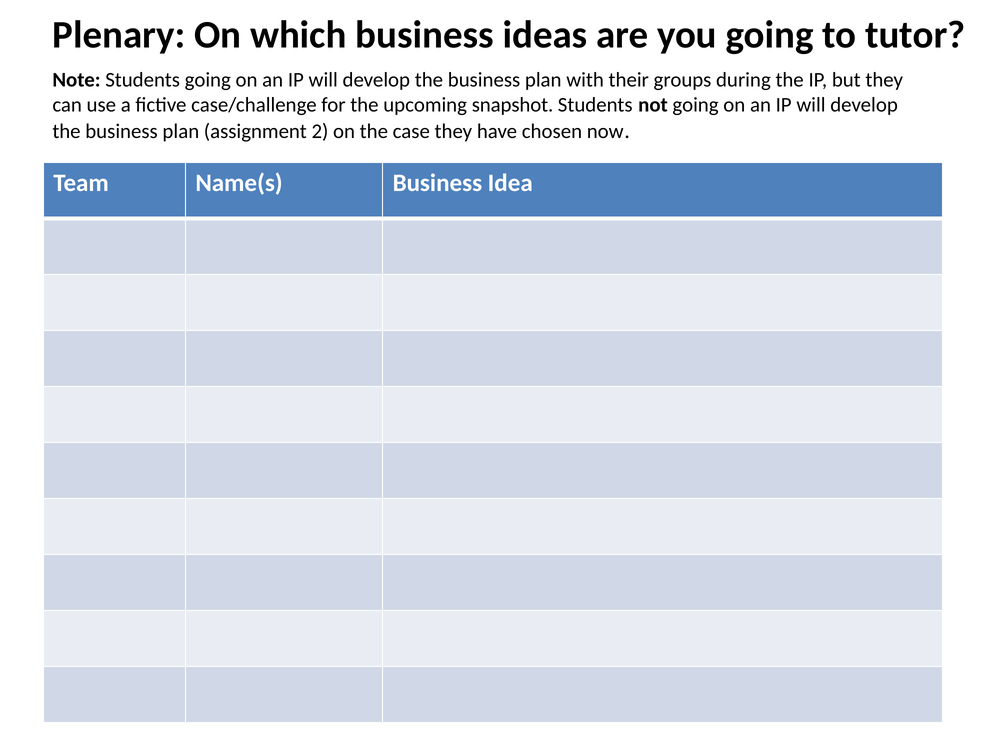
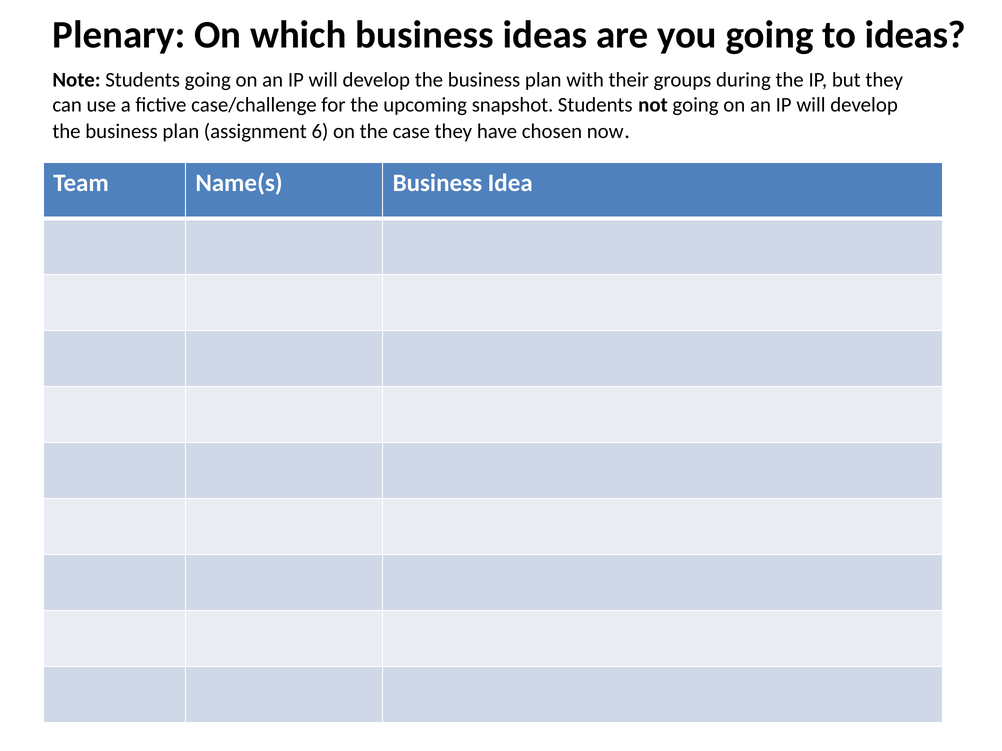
to tutor: tutor -> ideas (915, 35)
2: 2 -> 6 (320, 131)
